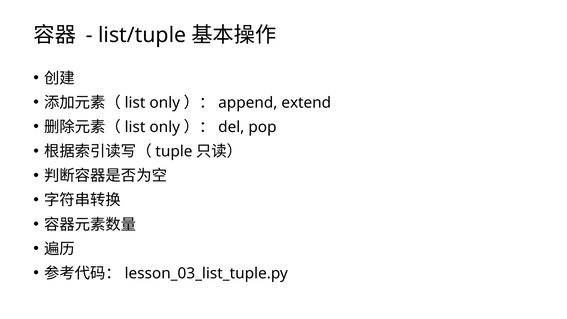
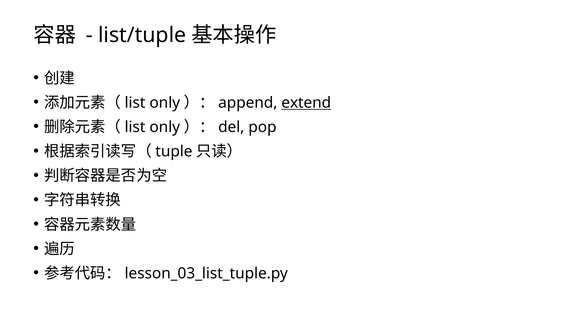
extend underline: none -> present (306, 103)
